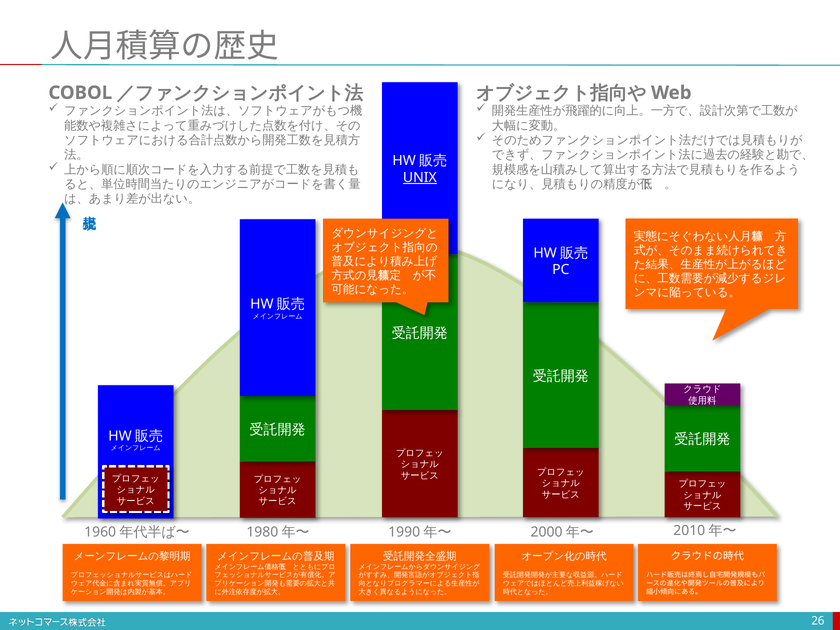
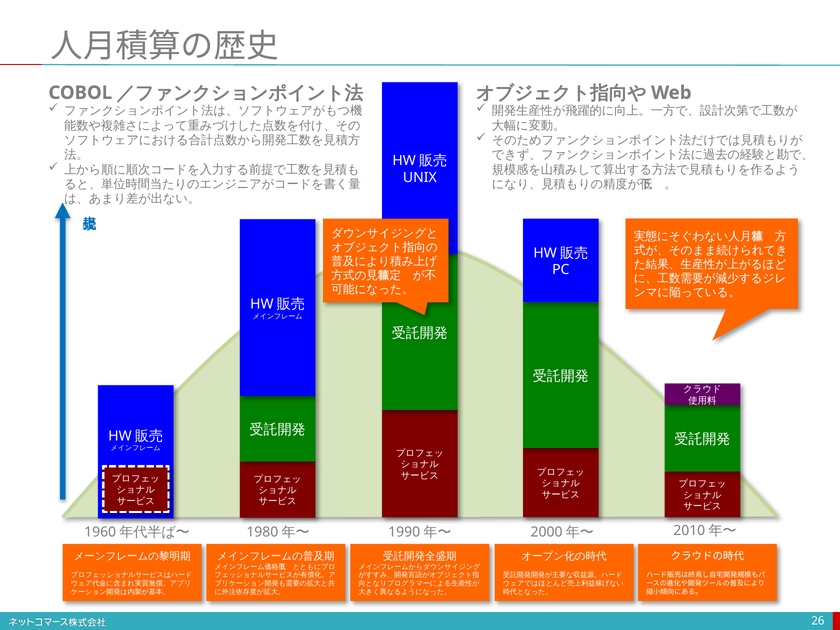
UNIX underline: present -> none (420, 178)
